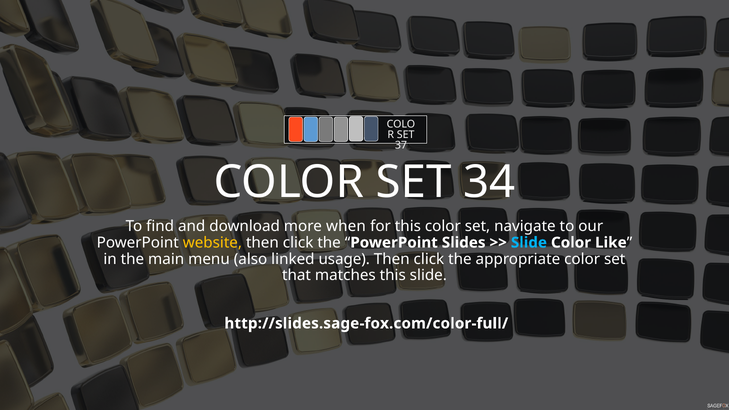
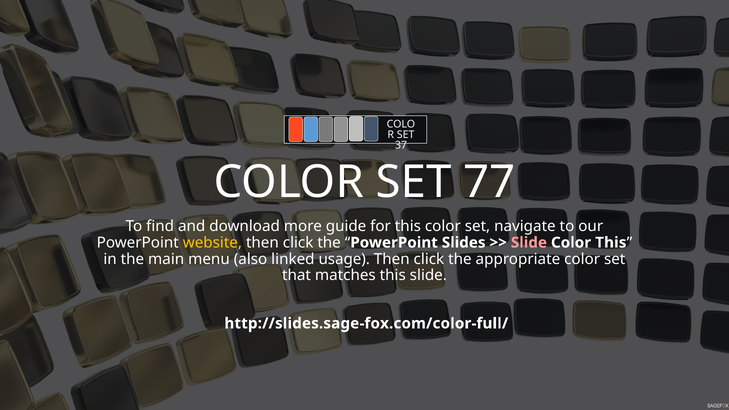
34: 34 -> 77 (489, 182)
when: when -> guide (346, 226)
Slide colour: light blue -> pink (529, 243)
Color Like: Like -> This (611, 243)
